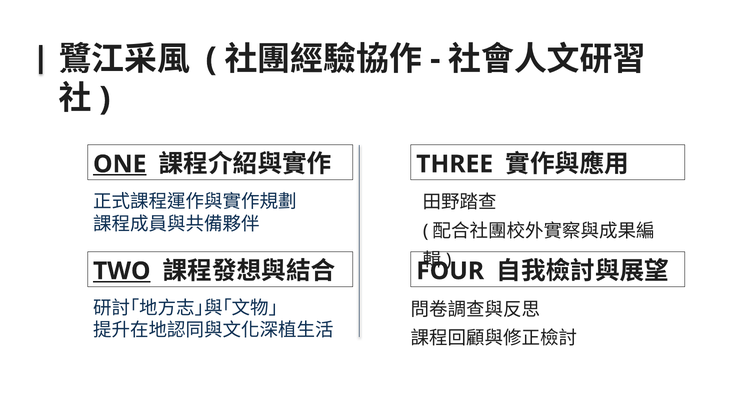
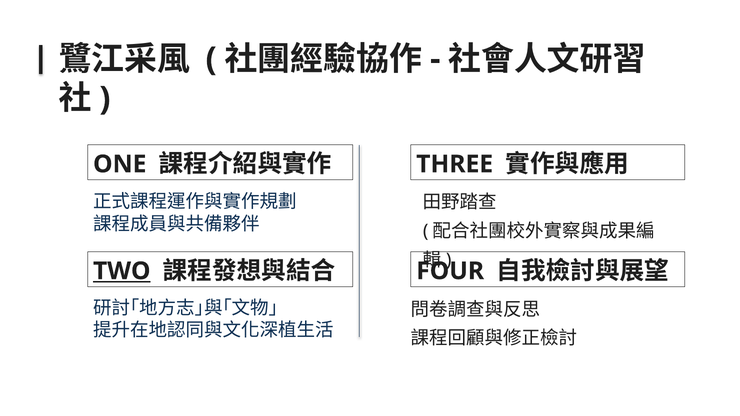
ONE underline: present -> none (120, 164)
